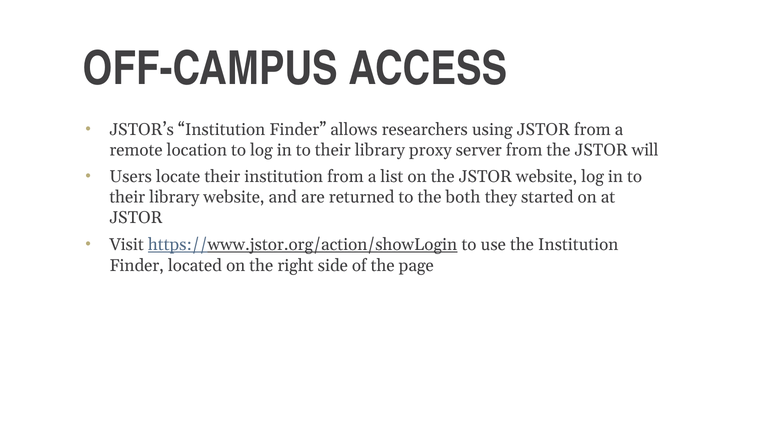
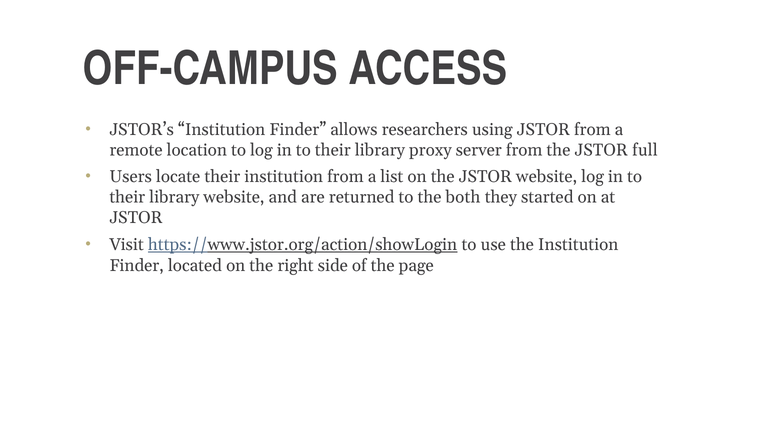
will: will -> full (645, 150)
